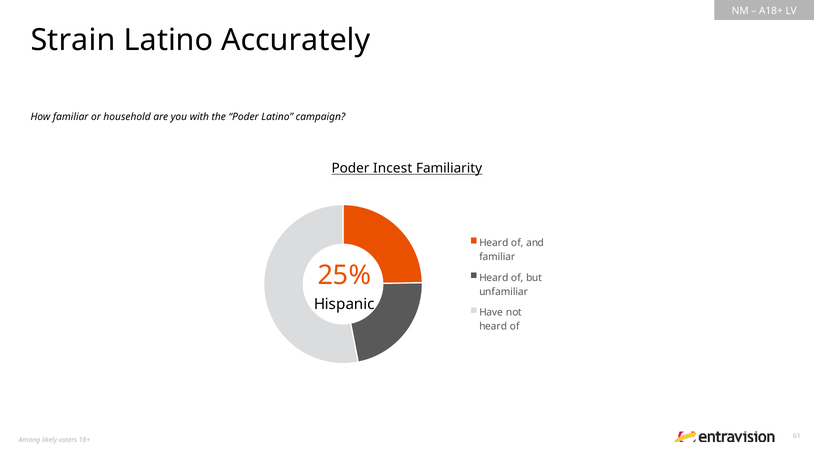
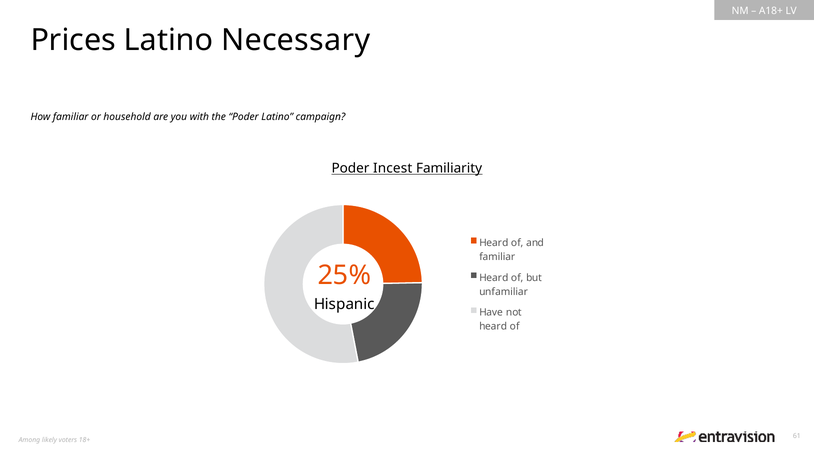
Strain: Strain -> Prices (73, 40)
Accurately: Accurately -> Necessary (296, 40)
